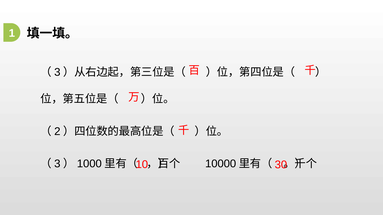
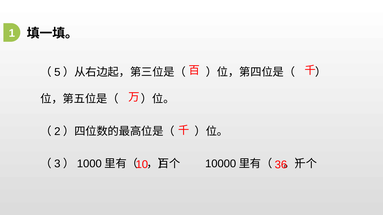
3: 3 -> 5 (57, 72)
30: 30 -> 36 (281, 165)
